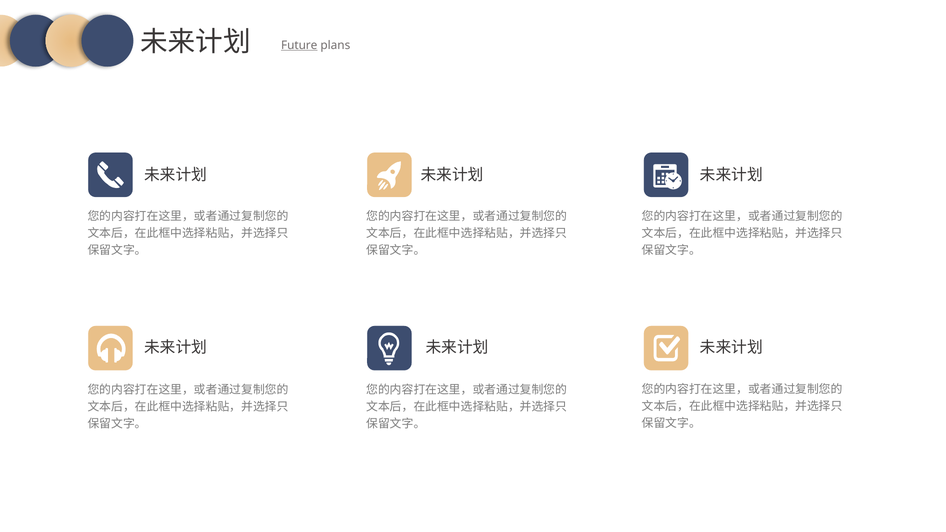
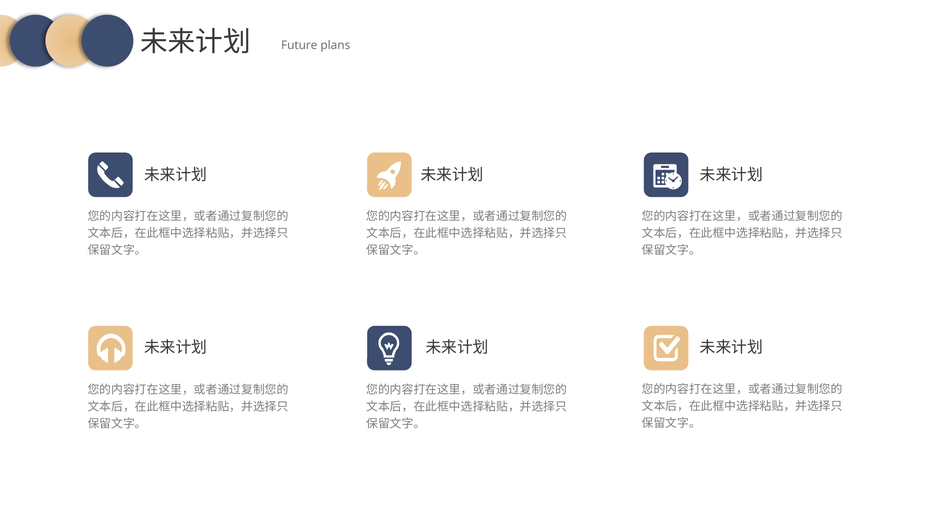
Future underline: present -> none (299, 45)
